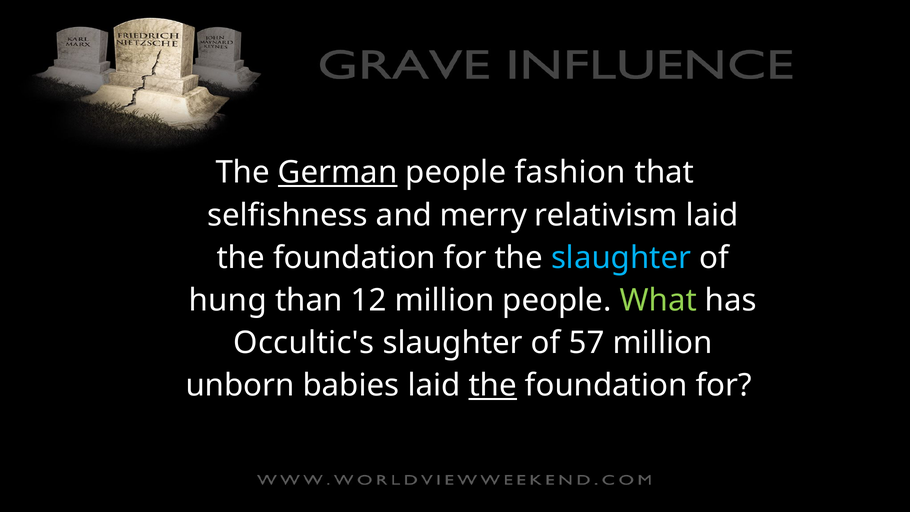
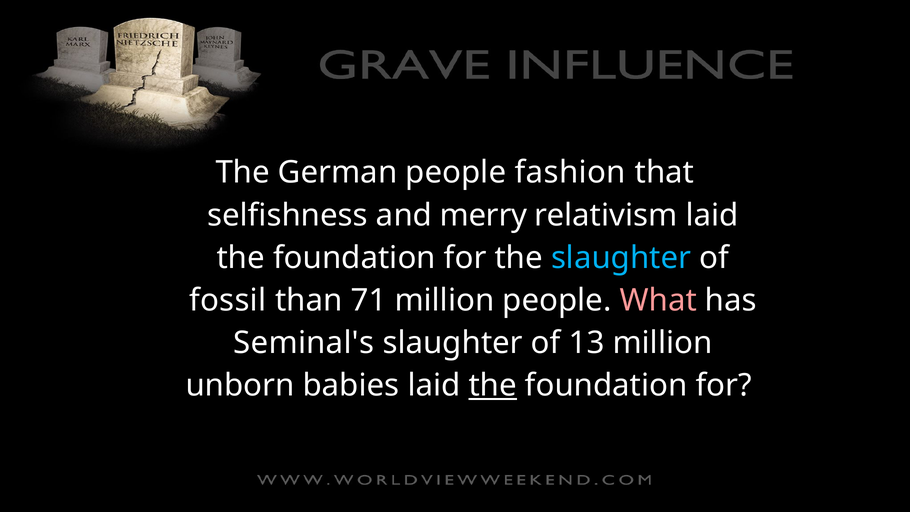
German underline: present -> none (338, 173)
hung: hung -> fossil (228, 300)
12: 12 -> 71 (369, 300)
What colour: light green -> pink (658, 300)
Occultic's: Occultic's -> Seminal's (304, 343)
57: 57 -> 13 (587, 343)
